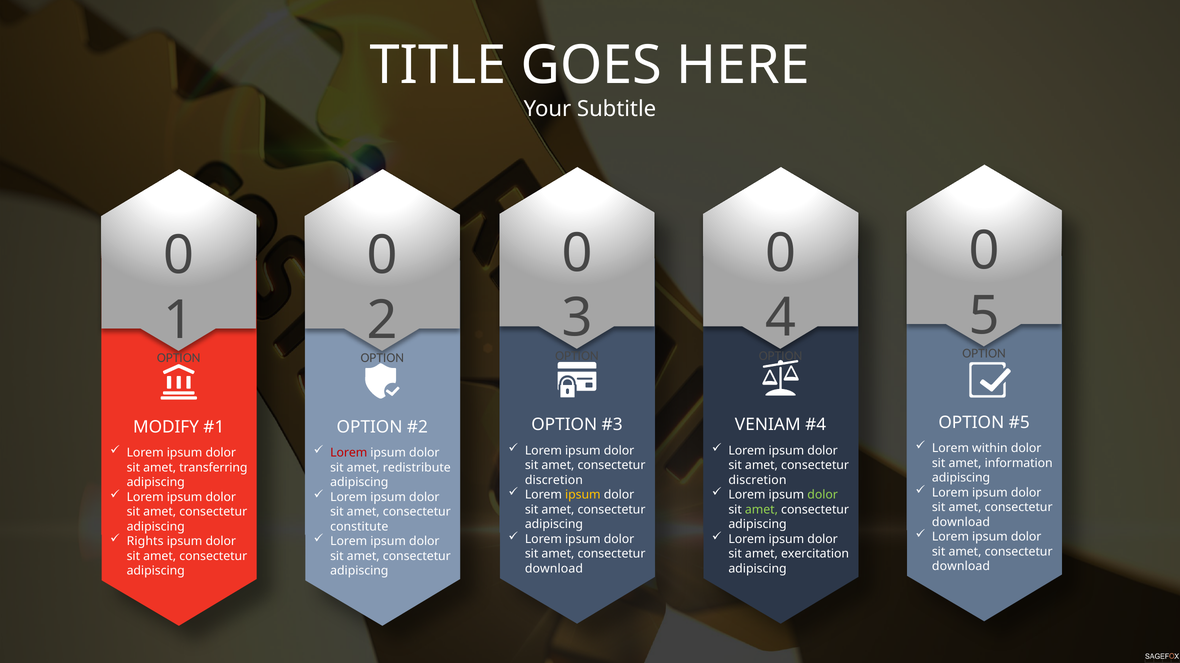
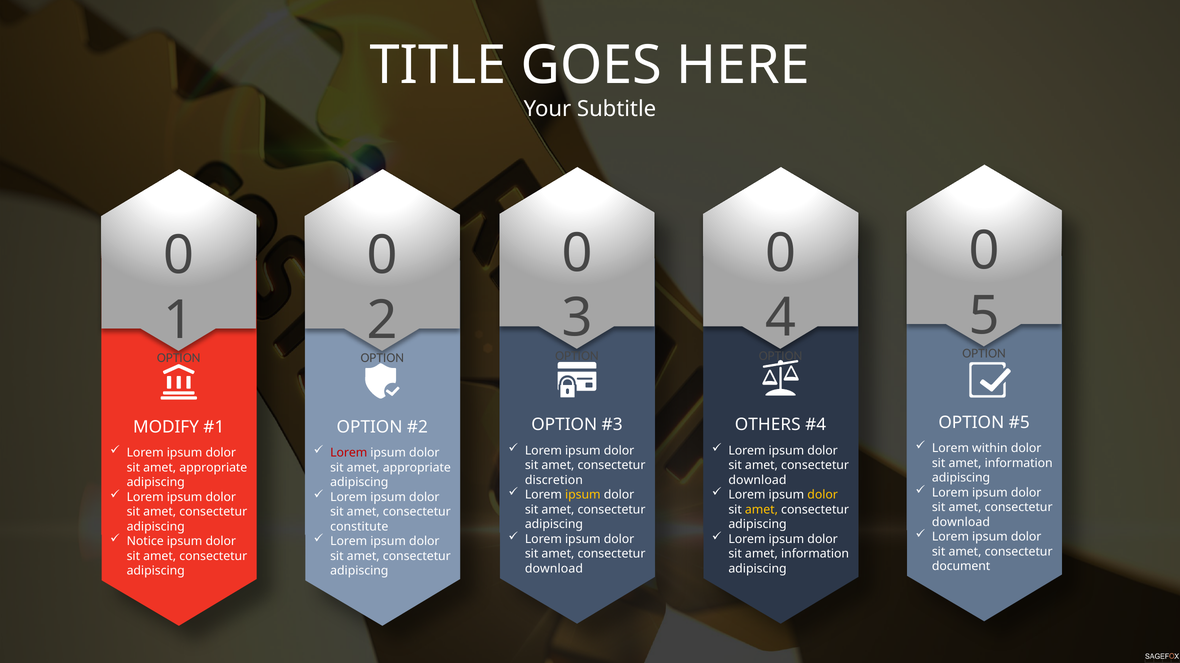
VENIAM: VENIAM -> OTHERS (768, 425)
transferring: transferring -> appropriate (213, 468)
redistribute: redistribute -> appropriate (417, 468)
discretion: discretion -> download (757, 481)
dolor colour: light green -> yellow (823, 495)
amet colour: light green -> yellow (761, 510)
Rights: Rights -> Notice (145, 542)
exercitation: exercitation -> information (815, 555)
download: download -> document (961, 567)
